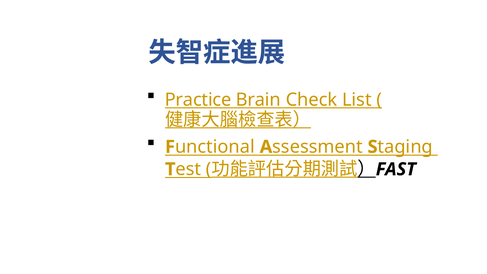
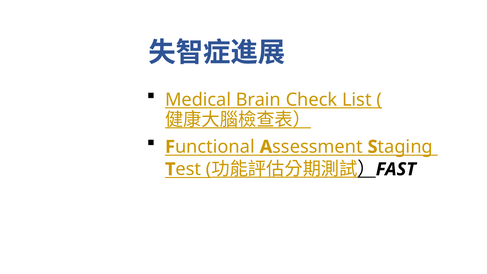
Practice: Practice -> Medical (198, 100)
